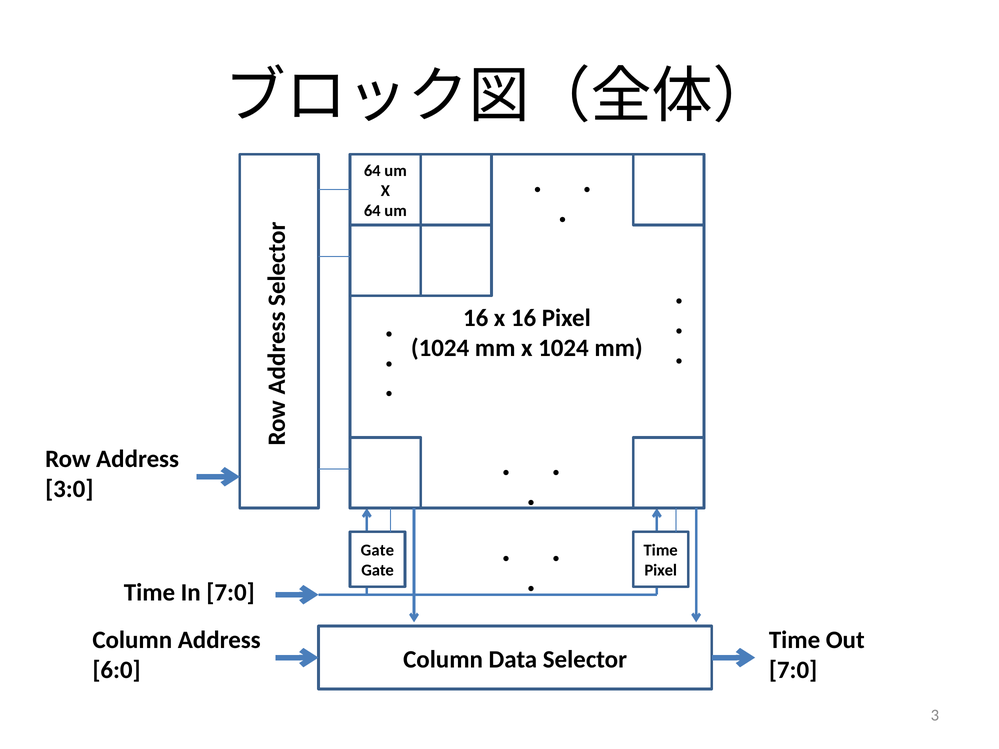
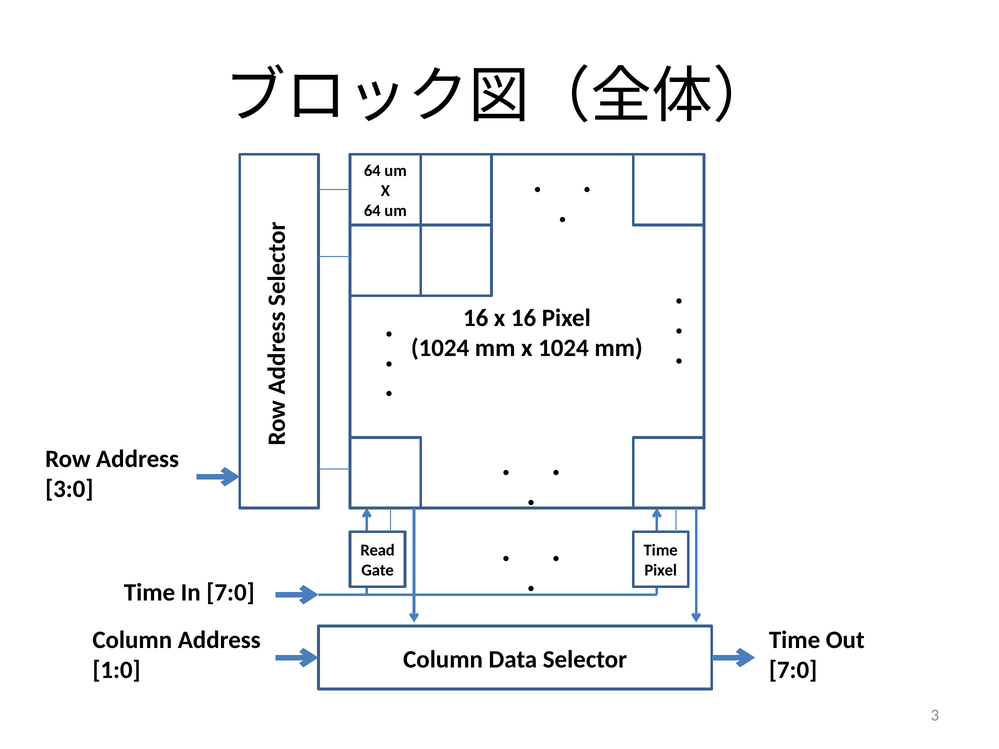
Gate: Gate -> Read (378, 551)
6:0: 6:0 -> 1:0 (117, 670)
